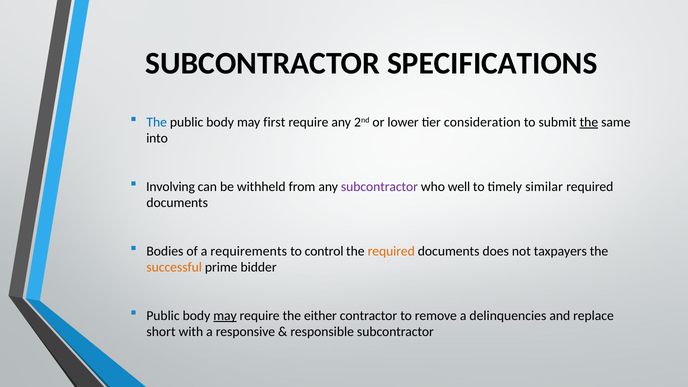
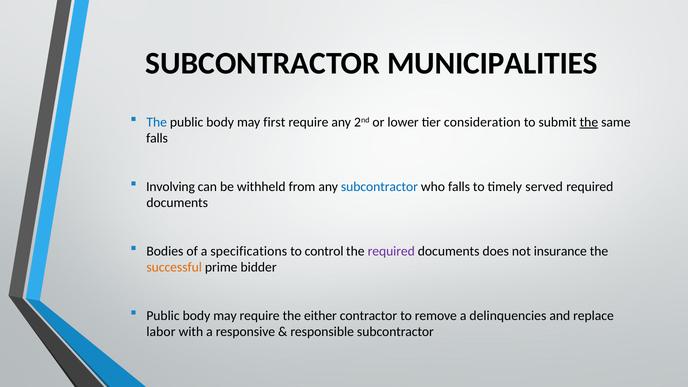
SPECIFICATIONS: SPECIFICATIONS -> MUNICIPALITIES (492, 63)
into: into -> falls (157, 138)
subcontractor colour: purple -> blue (379, 187)
who well: well -> falls (459, 187)
similar: similar -> served (544, 187)
requirements: requirements -> specifications (249, 251)
required colour: orange -> purple (391, 251)
taxpayers: taxpayers -> insurance (560, 251)
may underline: present -> none (225, 316)
short: short -> labor (161, 332)
